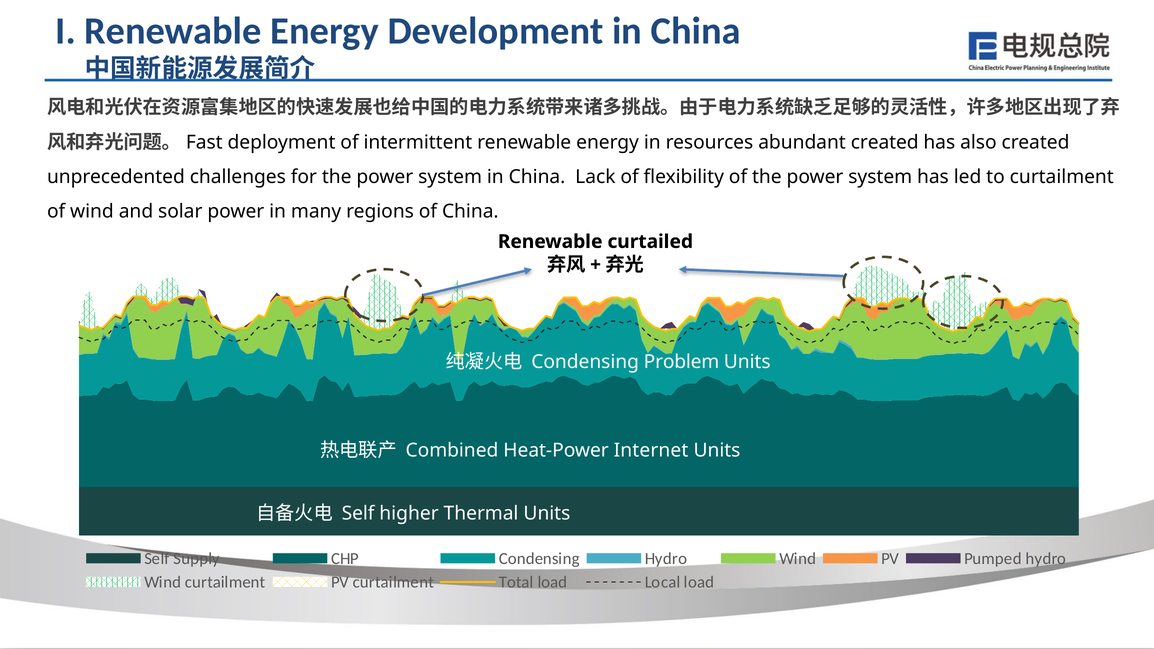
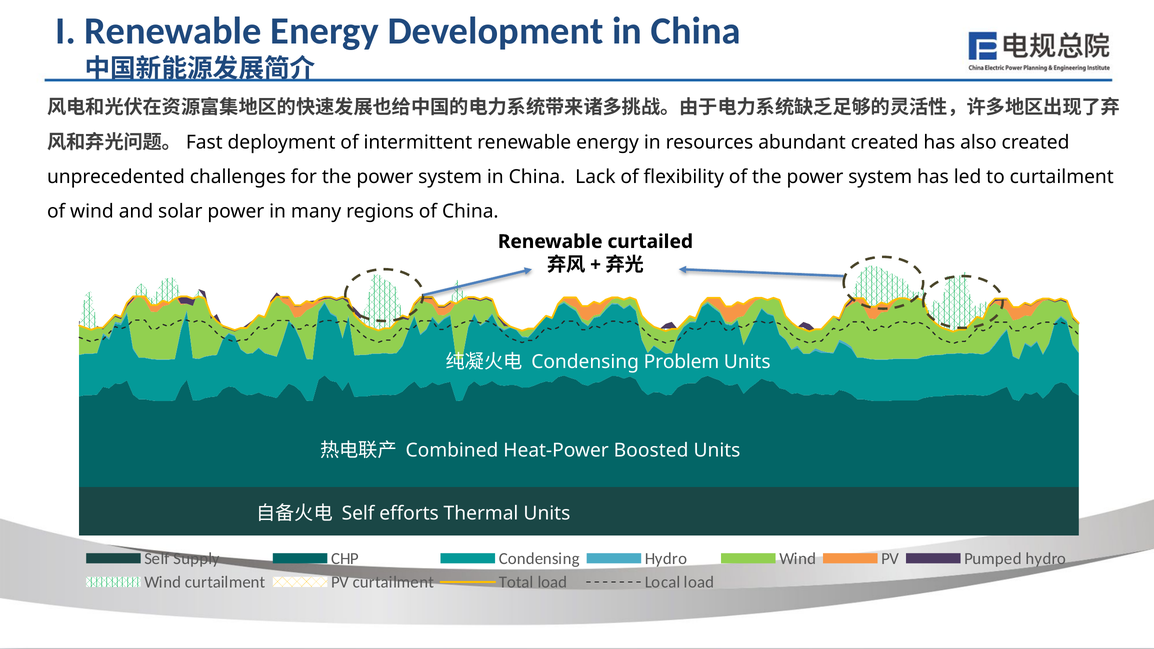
Internet: Internet -> Boosted (651, 451)
higher: higher -> efforts (409, 514)
